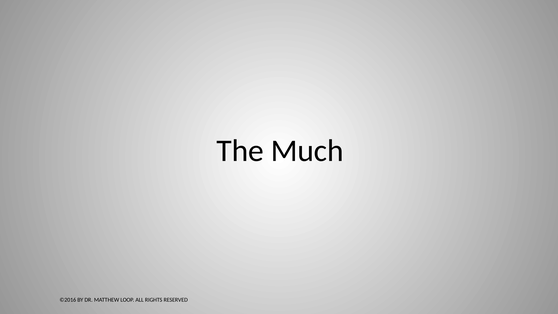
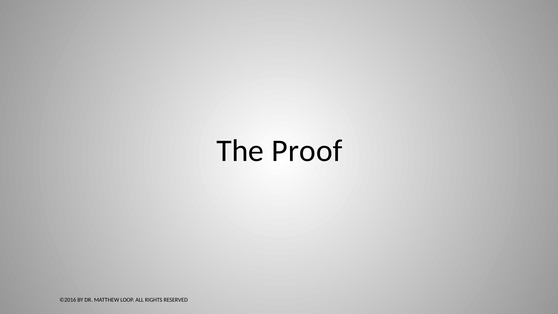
Much: Much -> Proof (307, 151)
